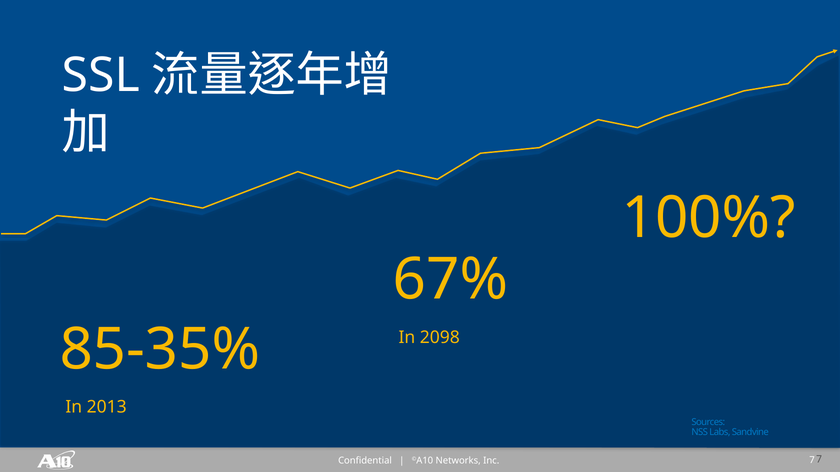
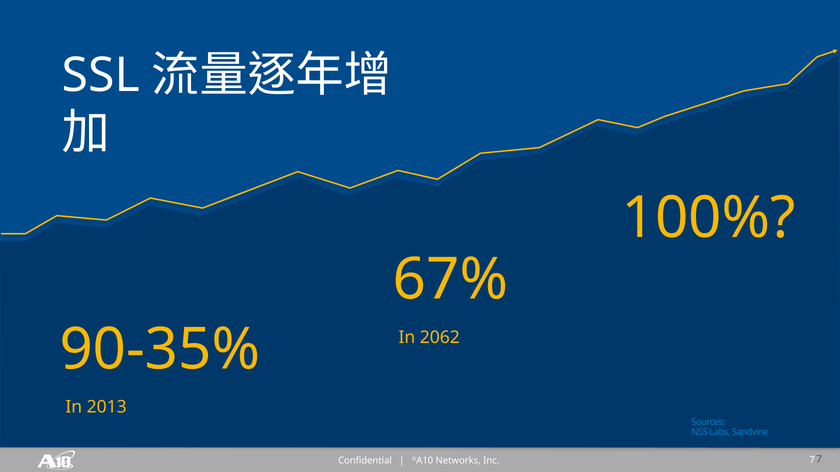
2098: 2098 -> 2062 (440, 338)
85-35%: 85-35% -> 90-35% (160, 350)
